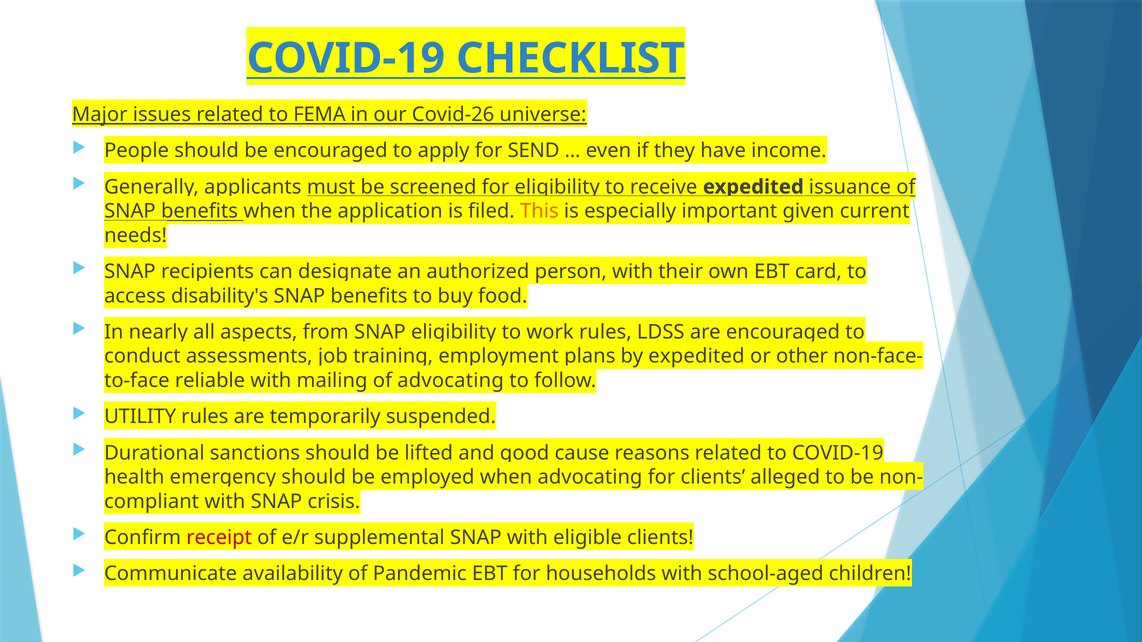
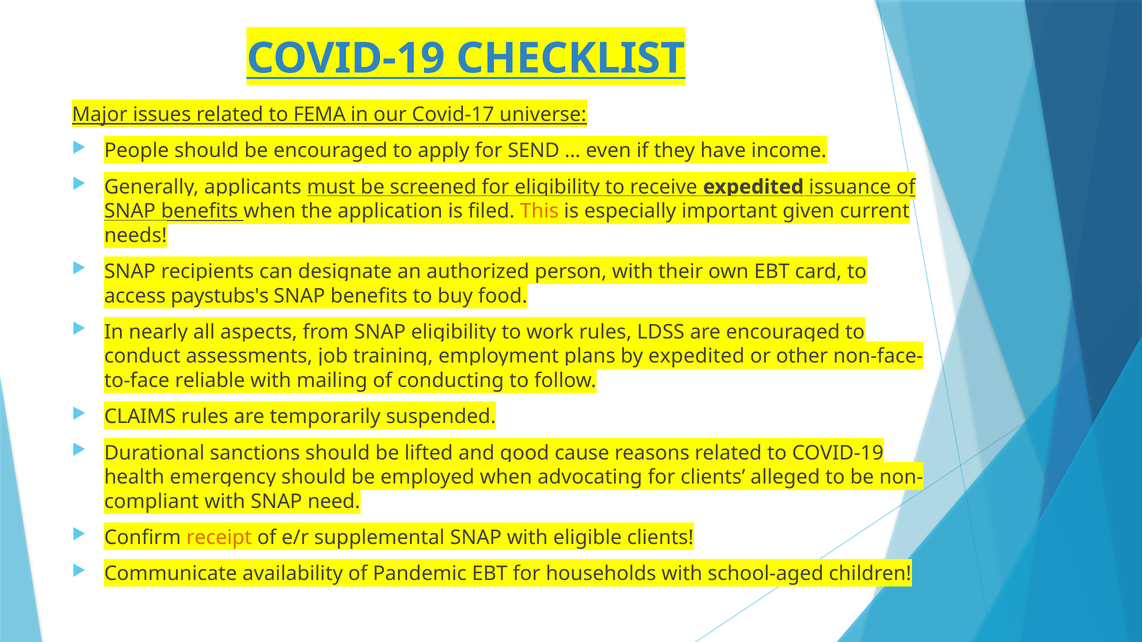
Covid-26: Covid-26 -> Covid-17 (453, 115)
disability's: disability's -> paystubs's (220, 296)
of advocating: advocating -> conducting (451, 381)
UTILITY: UTILITY -> CLAIMS (140, 417)
crisis: crisis -> need (334, 502)
receipt colour: red -> orange (219, 538)
